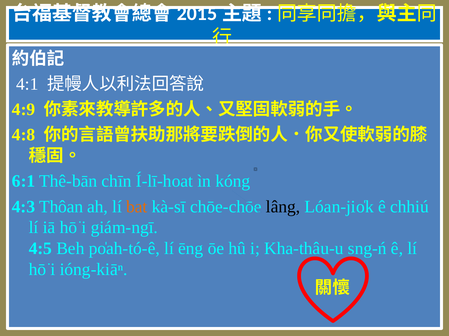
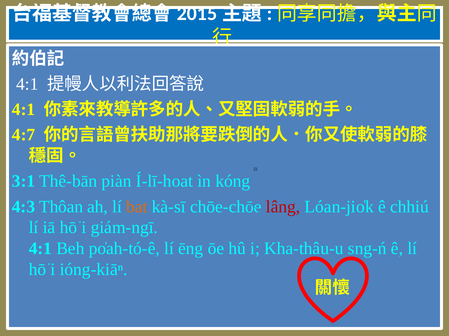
4:9: 4:9 -> 4:1 (24, 110)
4:8: 4:8 -> 4:7 (24, 135)
6:1: 6:1 -> 3:1 (24, 182)
chīn: chīn -> piàn (117, 182)
lâng colour: black -> red (283, 207)
4:5: 4:5 -> 4:1 (40, 249)
